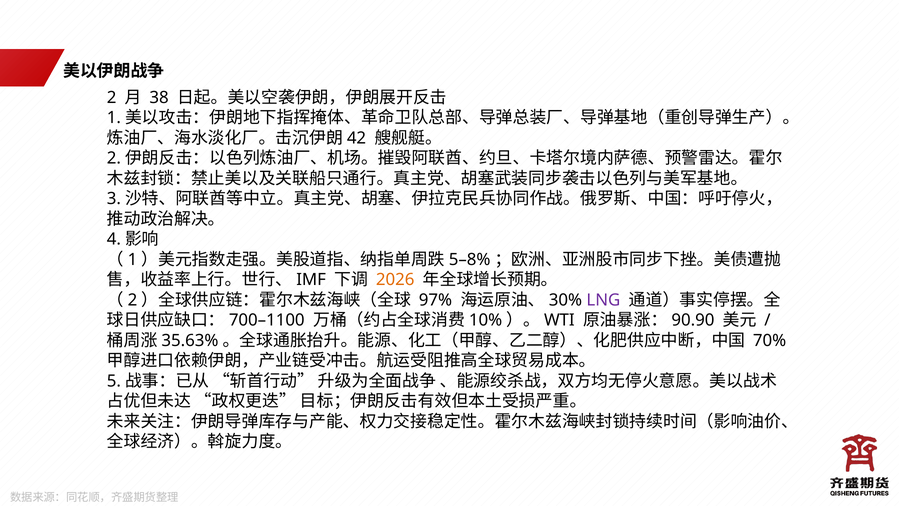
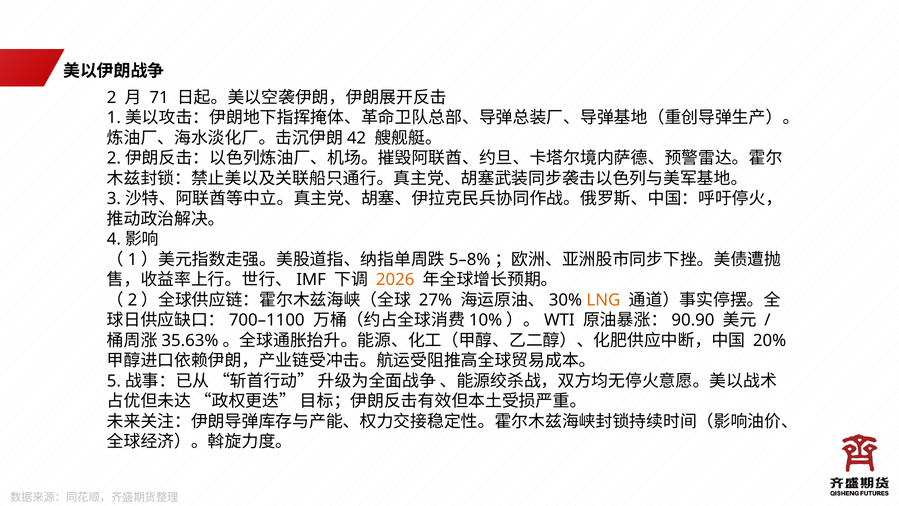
38: 38 -> 71 (159, 98)
97%: 97% -> 27% (435, 300)
LNG colour: purple -> orange (603, 300)
70%: 70% -> 20% (770, 340)
